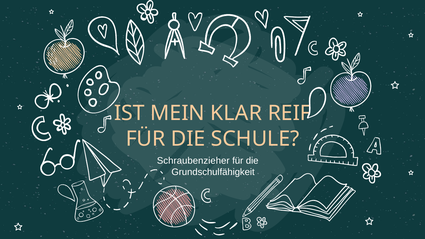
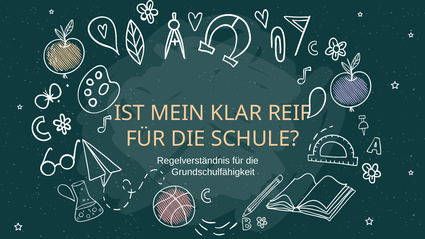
Schraubenzieher: Schraubenzieher -> Regelverständnis (193, 161)
